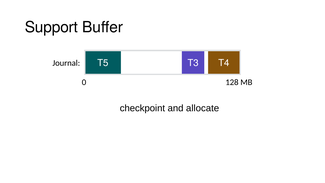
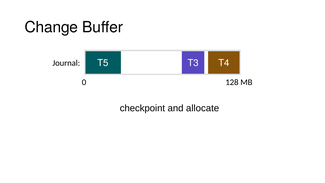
Support: Support -> Change (51, 27)
